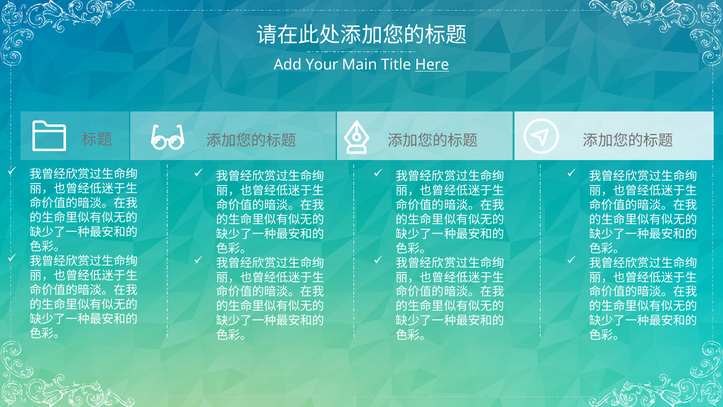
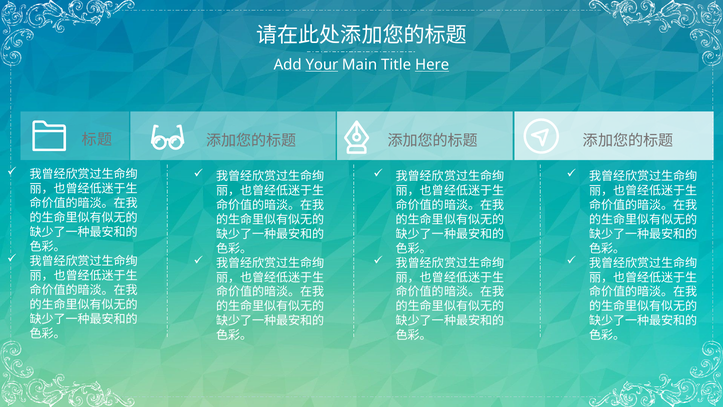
Your underline: none -> present (322, 65)
